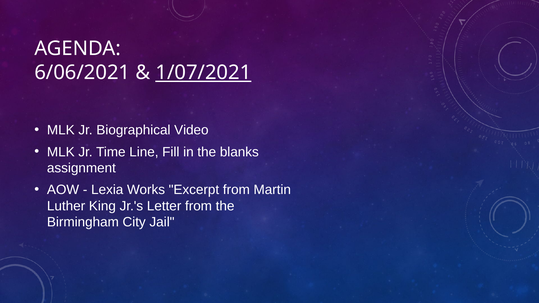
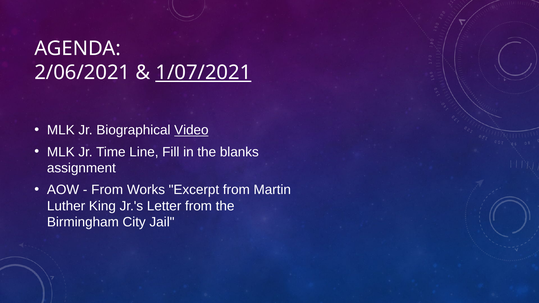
6/06/2021: 6/06/2021 -> 2/06/2021 (82, 73)
Video underline: none -> present (191, 130)
Lexia: Lexia -> From (107, 190)
